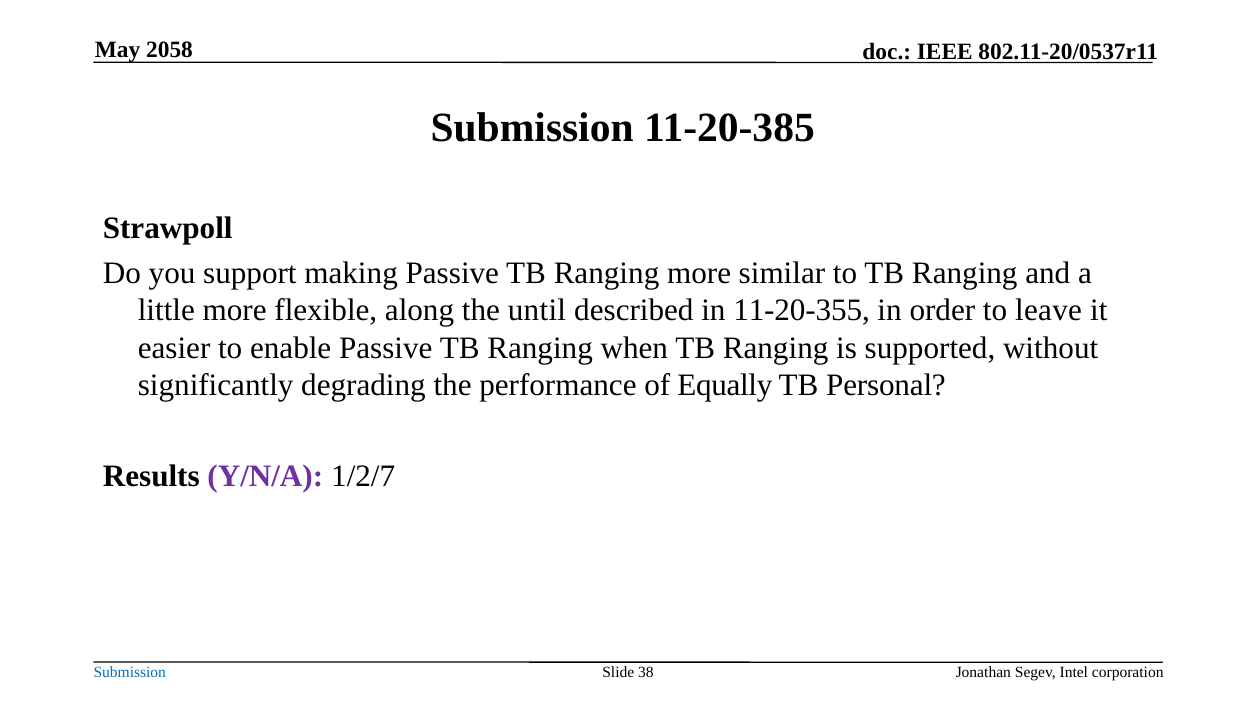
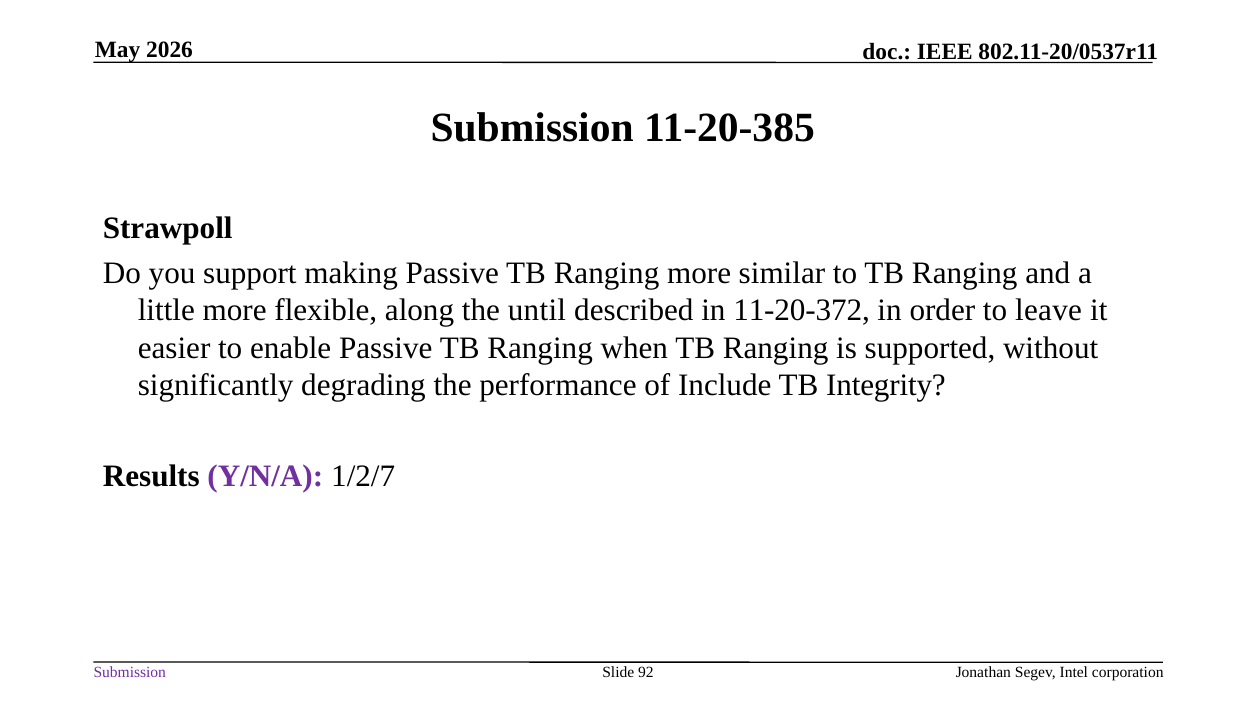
2058: 2058 -> 2026 (170, 50)
11-20-355: 11-20-355 -> 11-20-372 (802, 311)
Equally: Equally -> Include (725, 385)
Personal: Personal -> Integrity (886, 385)
Submission colour: blue -> purple (130, 672)
38: 38 -> 92 (646, 672)
